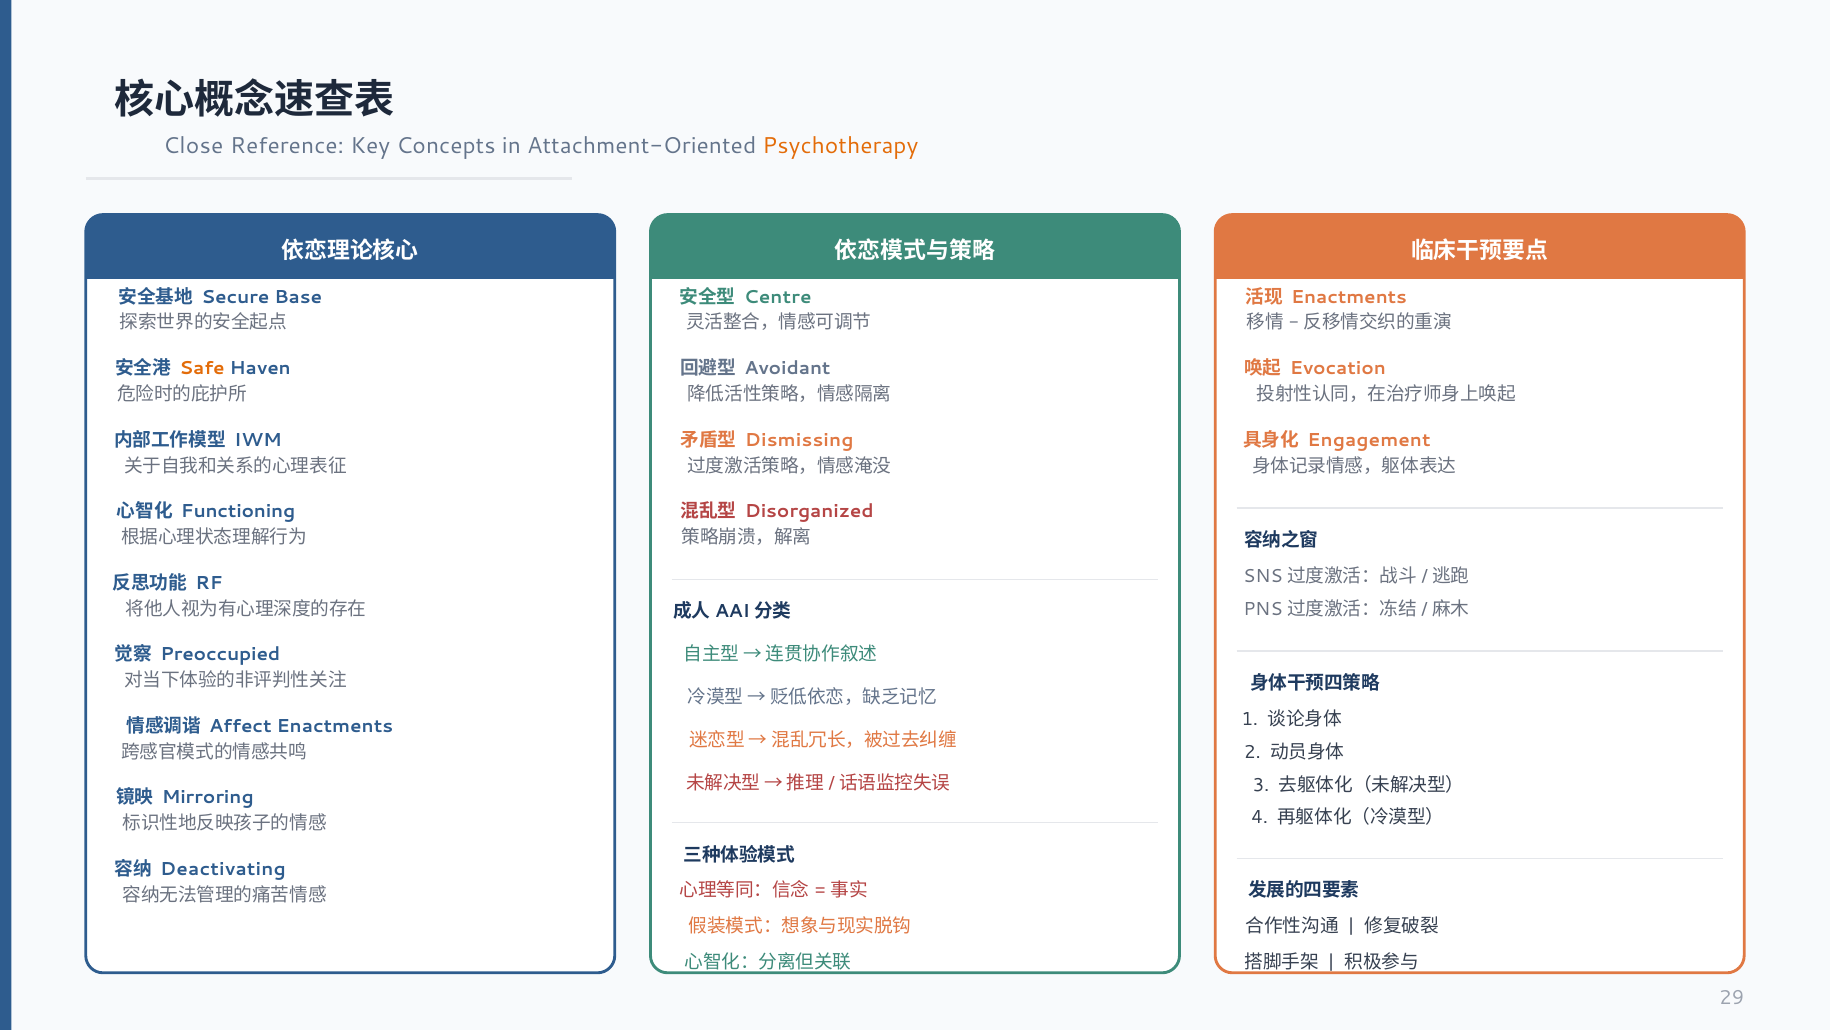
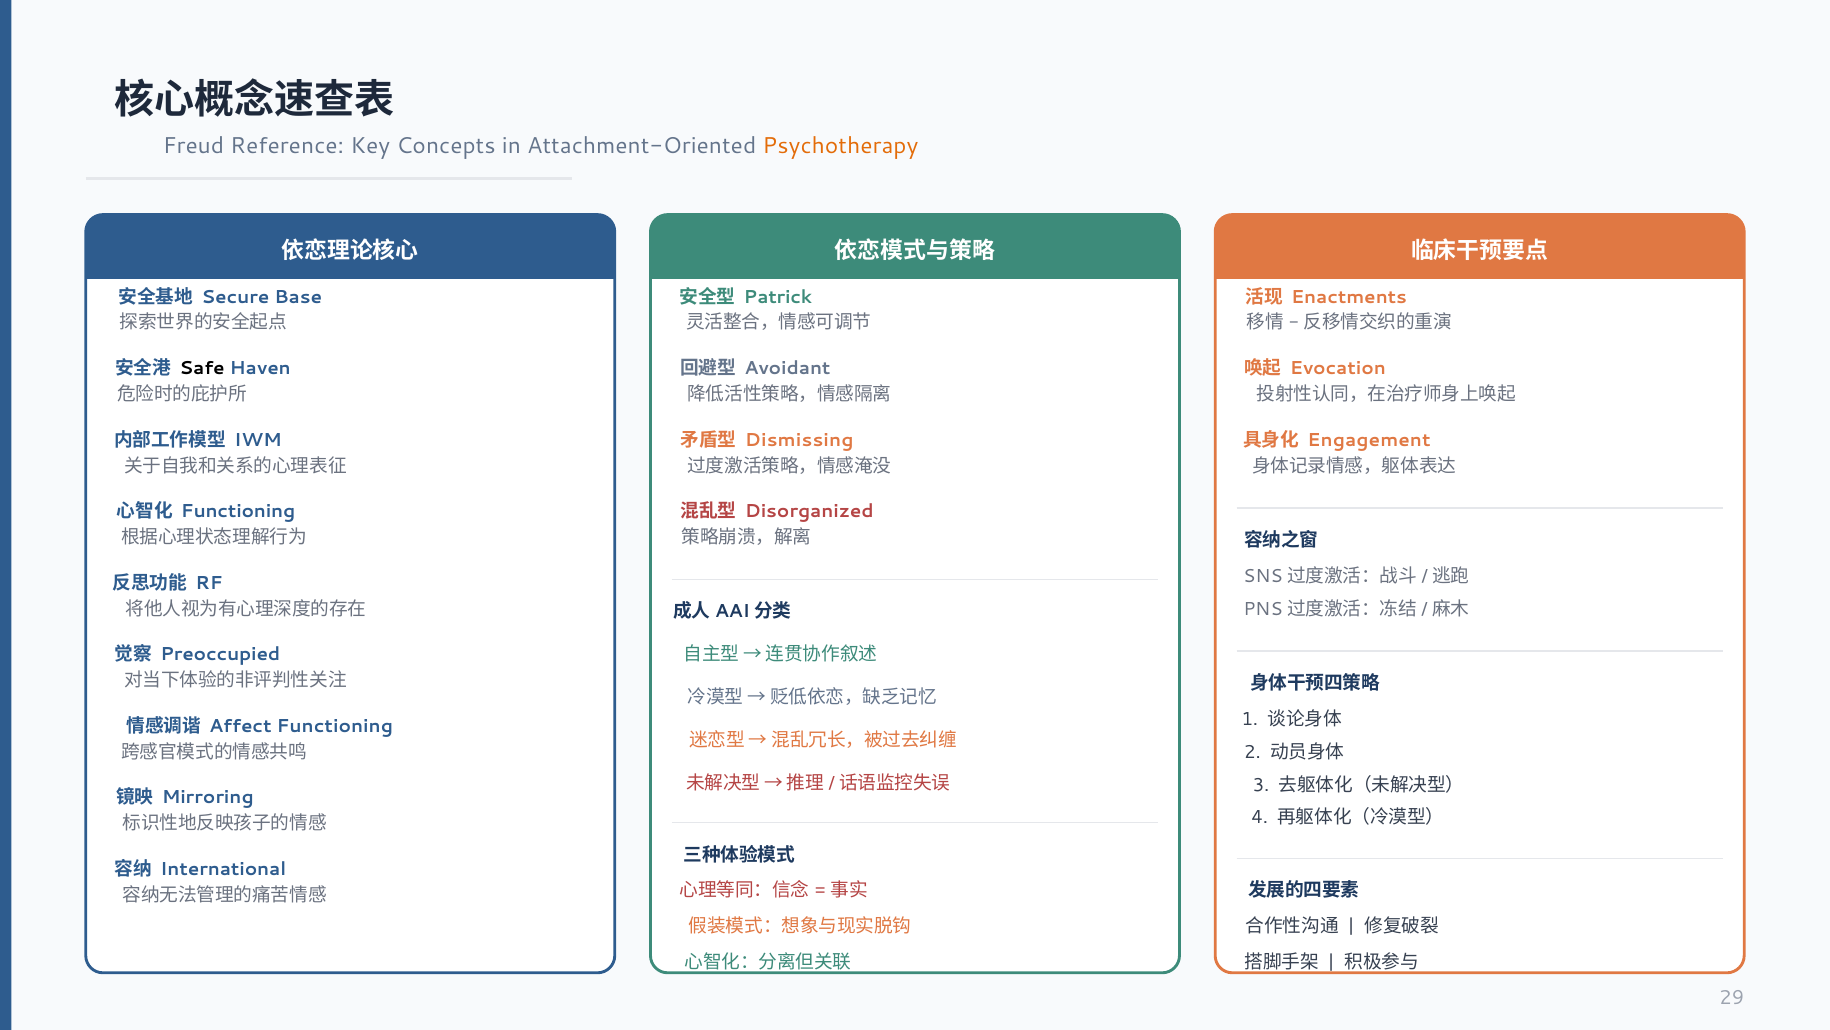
Close: Close -> Freud (193, 146)
Centre: Centre -> Patrick (778, 297)
Safe colour: orange -> black (202, 368)
Affect Enactments: Enactments -> Functioning (335, 726)
Deactivating: Deactivating -> International (223, 869)
